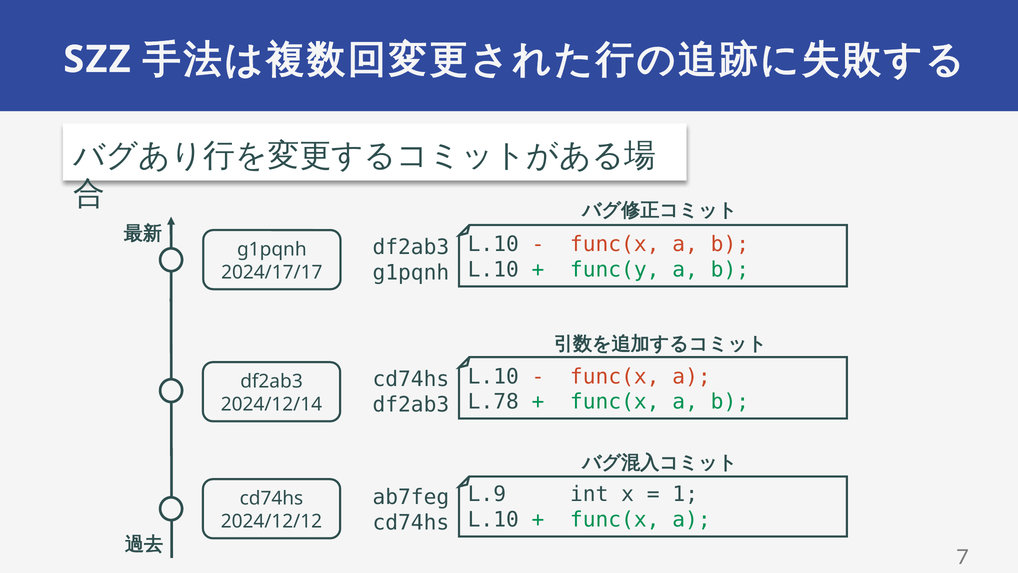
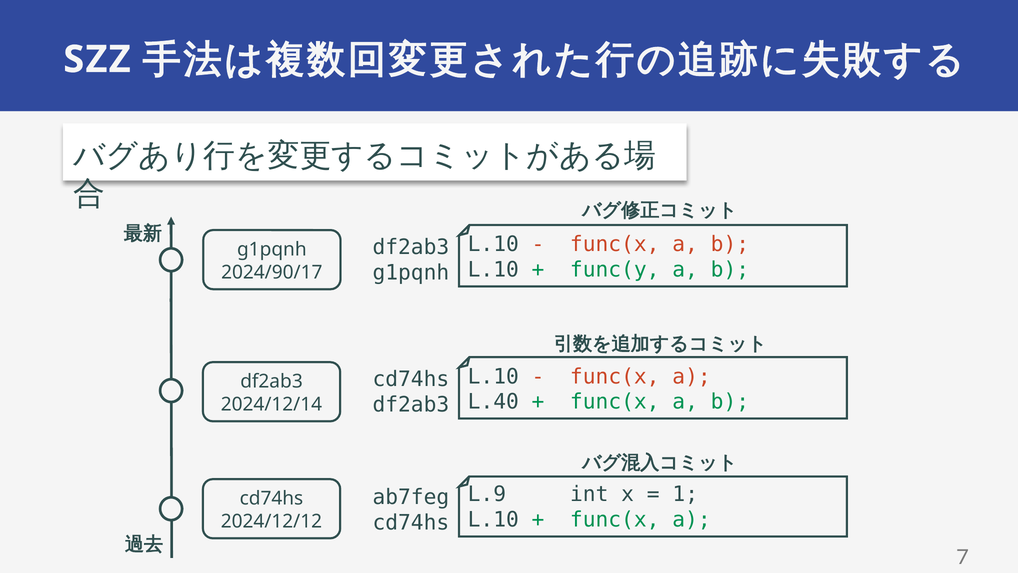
2024/17/17: 2024/17/17 -> 2024/90/17 (272, 272)
L.78: L.78 -> L.40 (493, 402)
